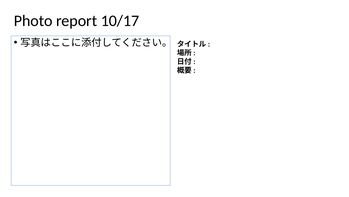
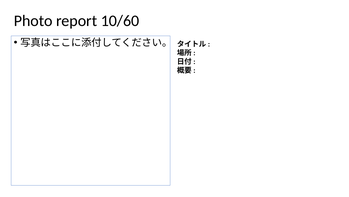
10/17: 10/17 -> 10/60 (120, 21)
